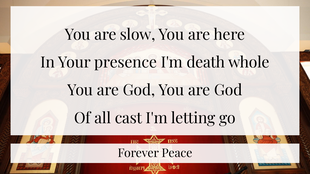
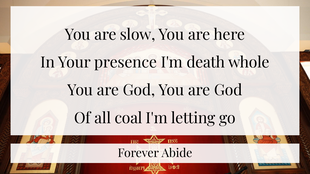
cast: cast -> coal (128, 118)
Peace: Peace -> Abide (177, 154)
